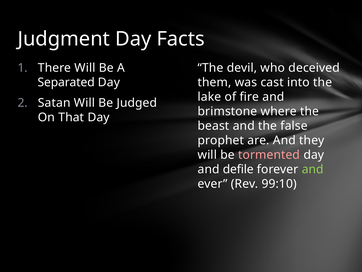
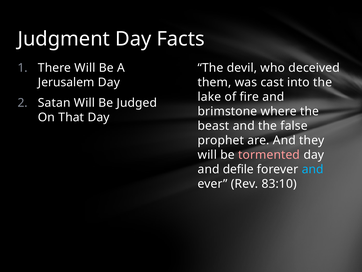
Separated: Separated -> Jerusalem (66, 82)
and colour: light green -> light blue (313, 169)
99:10: 99:10 -> 83:10 (279, 184)
